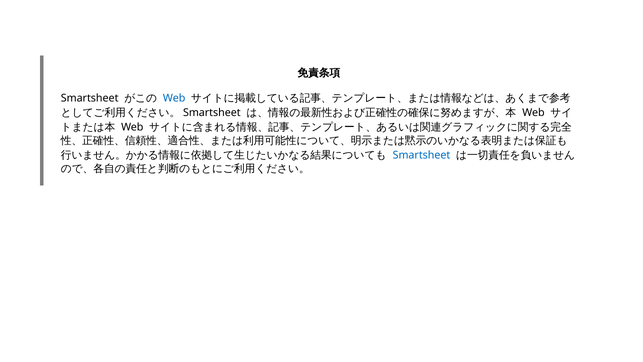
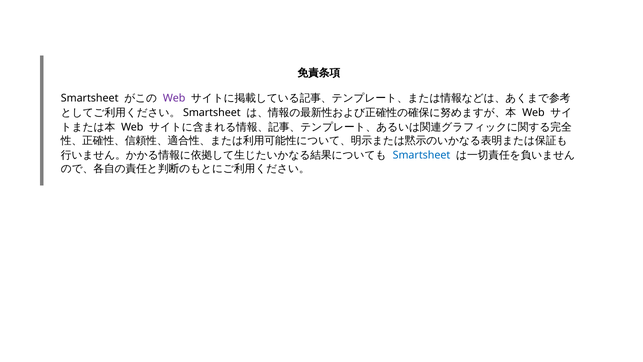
Web colour: blue -> purple (174, 98)
